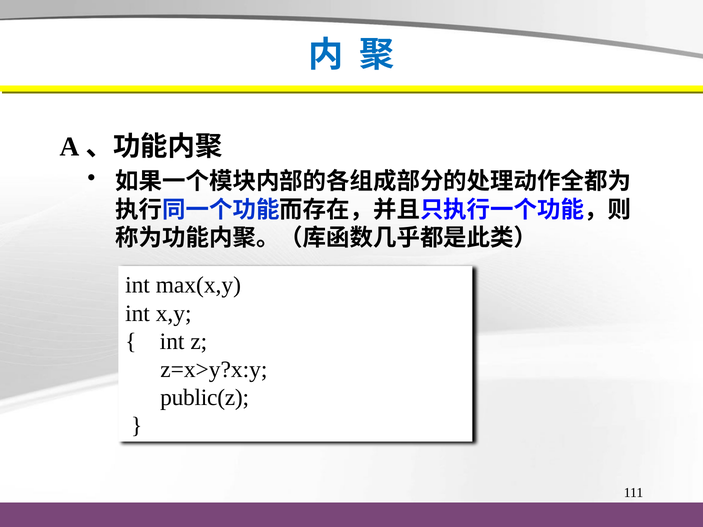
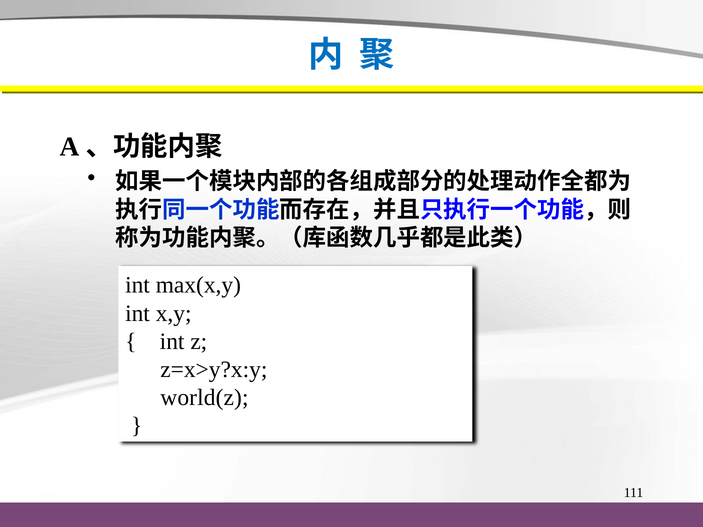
public(z: public(z -> world(z (204, 398)
